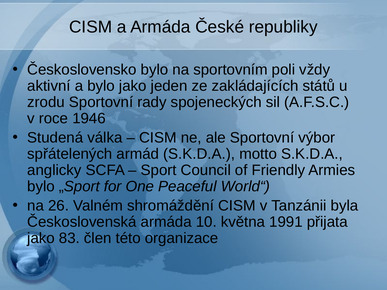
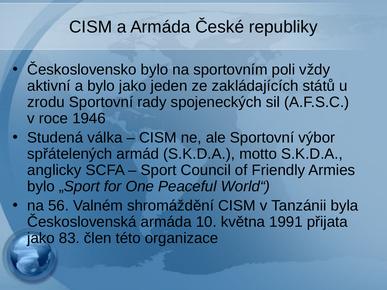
26: 26 -> 56 (59, 206)
